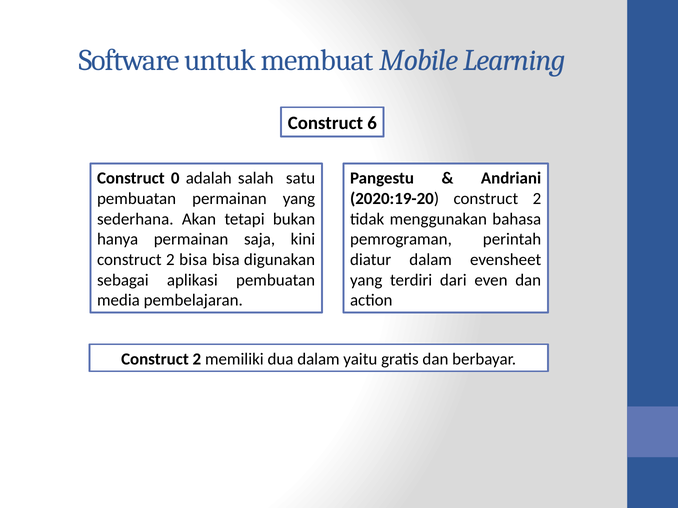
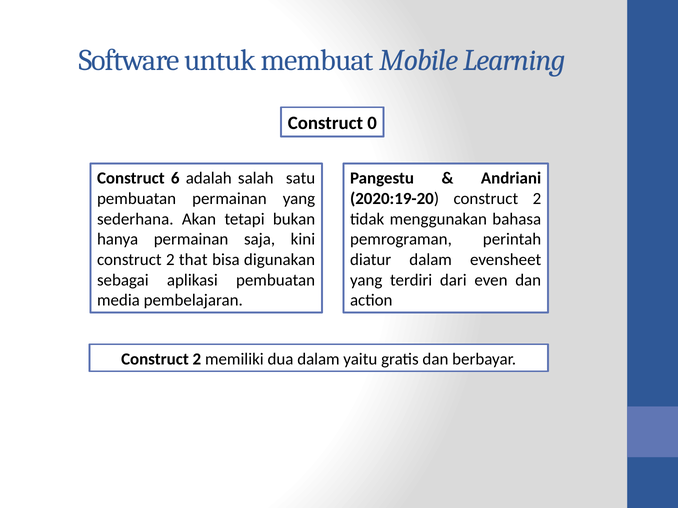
6: 6 -> 0 (372, 123)
0: 0 -> 6 (175, 179)
2 bisa: bisa -> that (193, 260)
